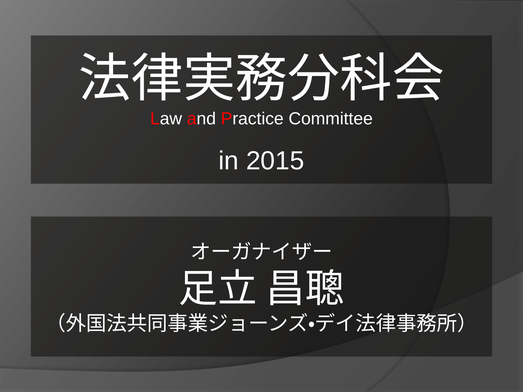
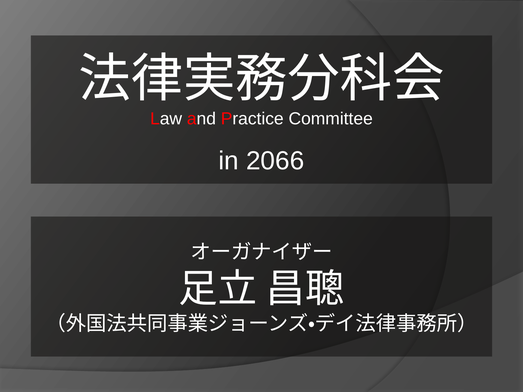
2015: 2015 -> 2066 (275, 161)
